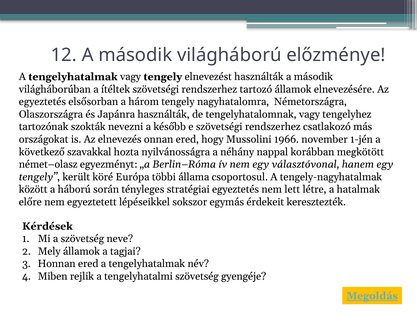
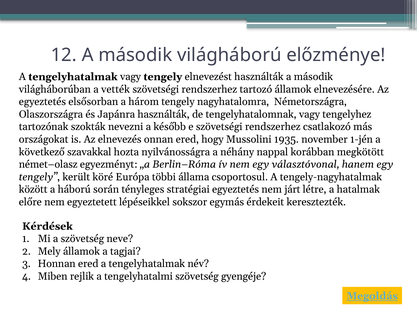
ítéltek: ítéltek -> vették (116, 89)
1966: 1966 -> 1935 (286, 139)
lett: lett -> járt (292, 189)
